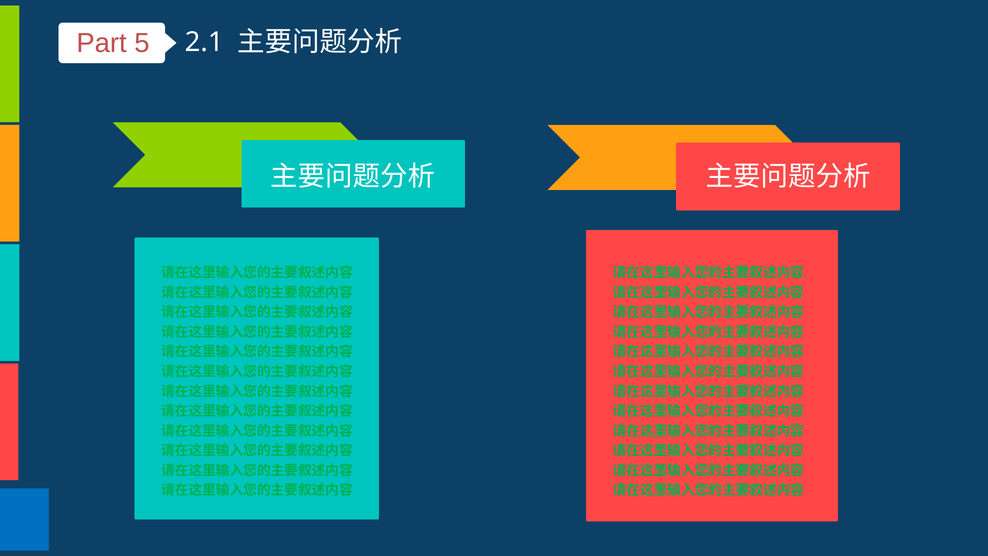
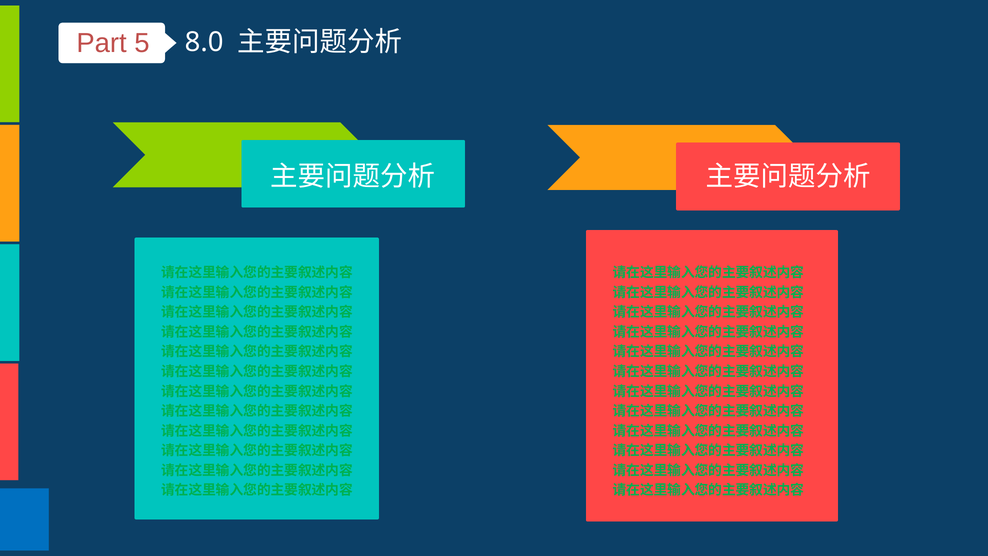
2.1: 2.1 -> 8.0 (204, 42)
